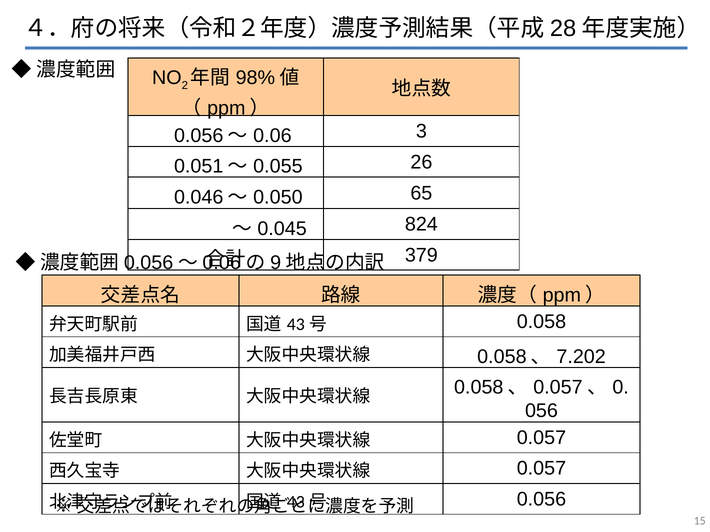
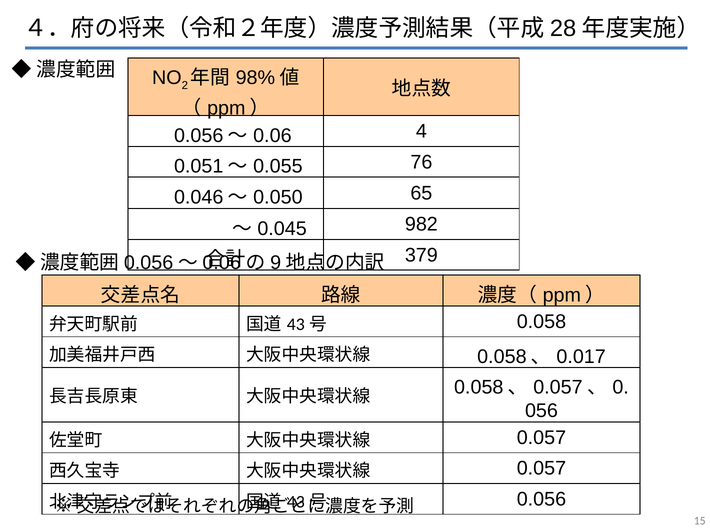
3: 3 -> 4 (421, 131)
26: 26 -> 76 (421, 162)
824: 824 -> 982 (421, 225)
7.202: 7.202 -> 0.017 (581, 357)
